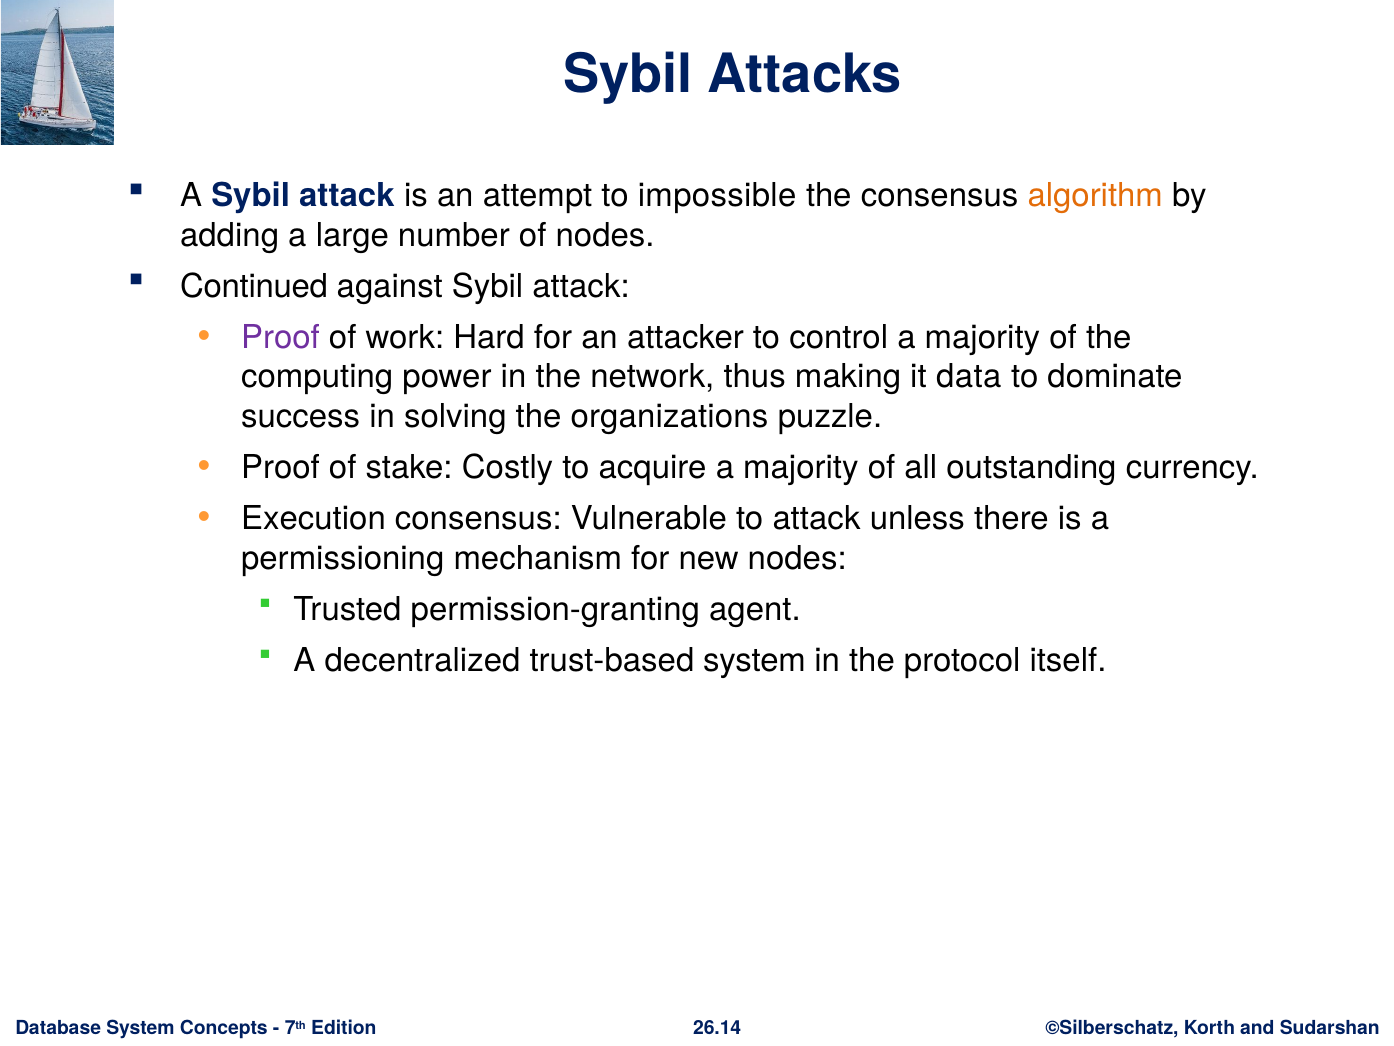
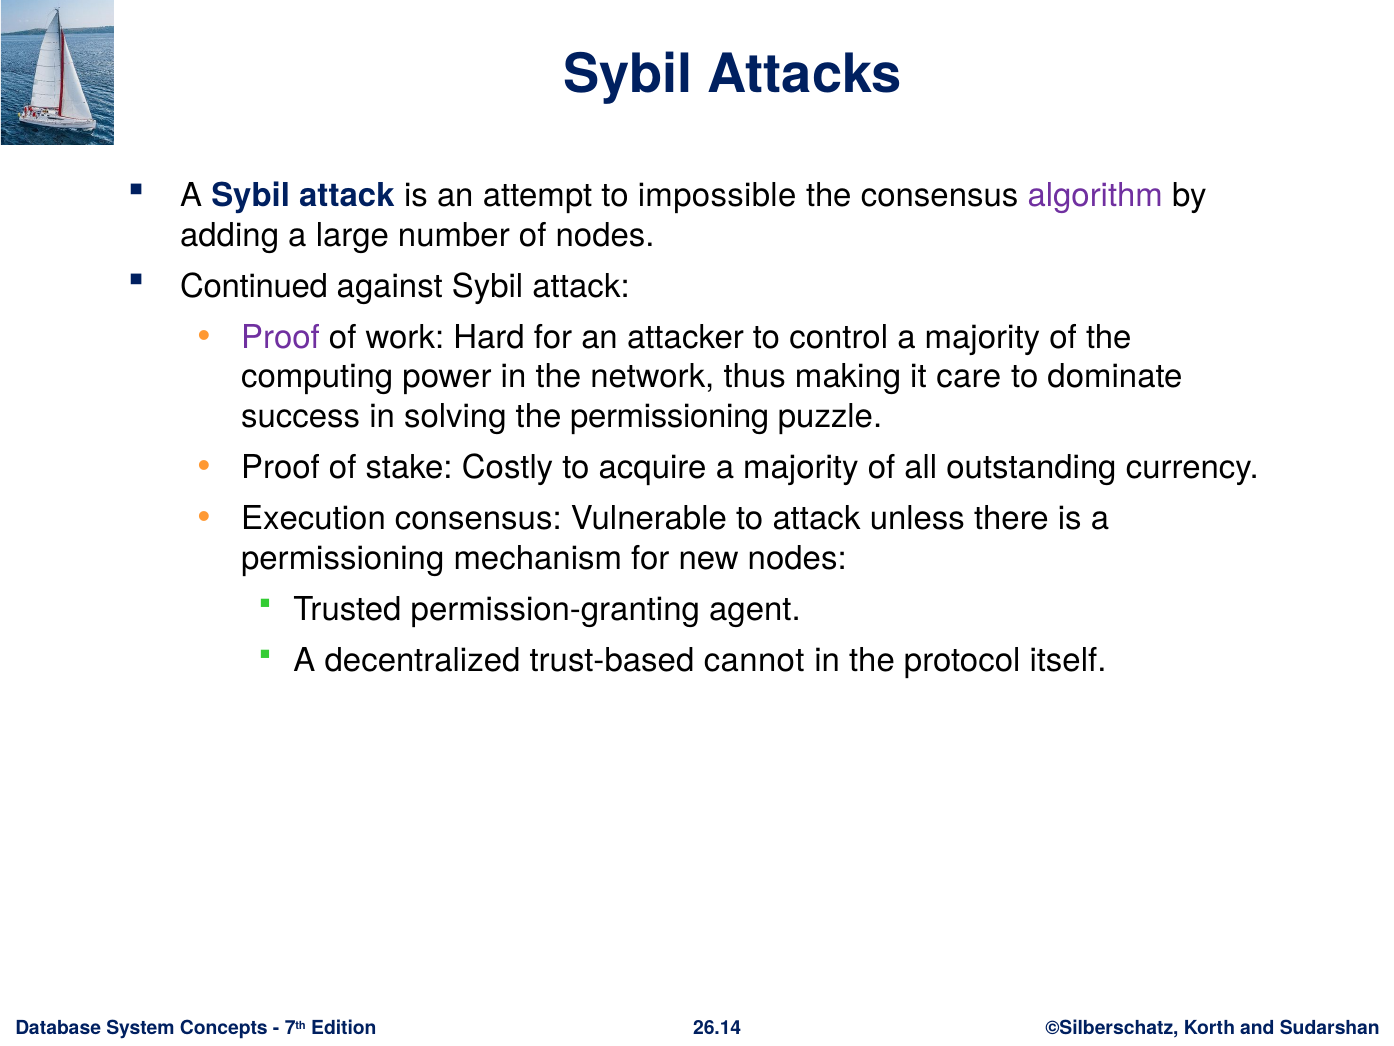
algorithm colour: orange -> purple (1095, 196)
data: data -> care (969, 377)
the organizations: organizations -> permissioning (670, 416)
trust-based system: system -> cannot (754, 660)
